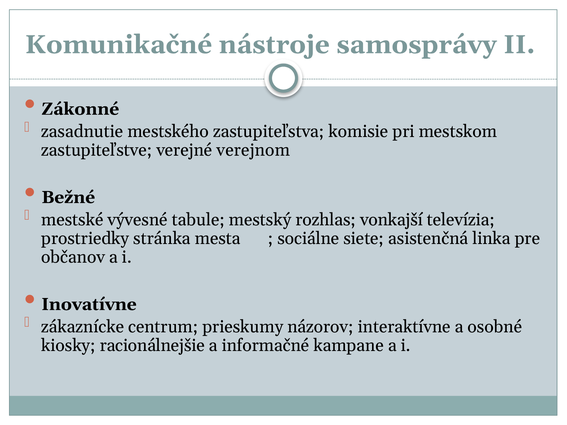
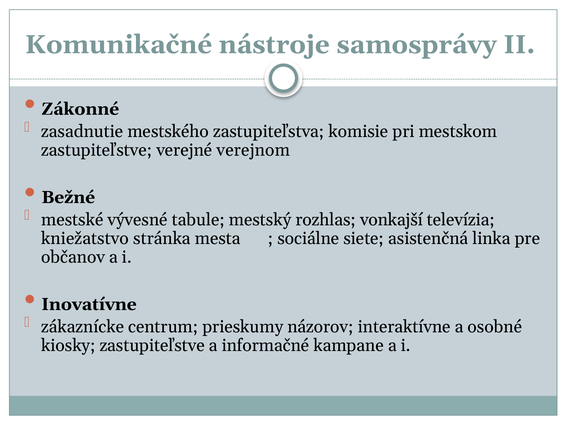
prostriedky: prostriedky -> kniežatstvo (85, 239)
kiosky racionálnejšie: racionálnejšie -> zastupiteľstve (152, 346)
